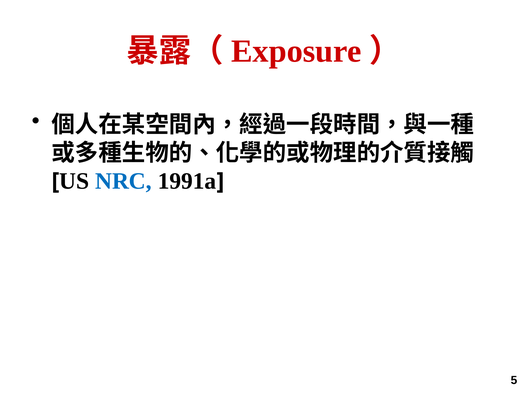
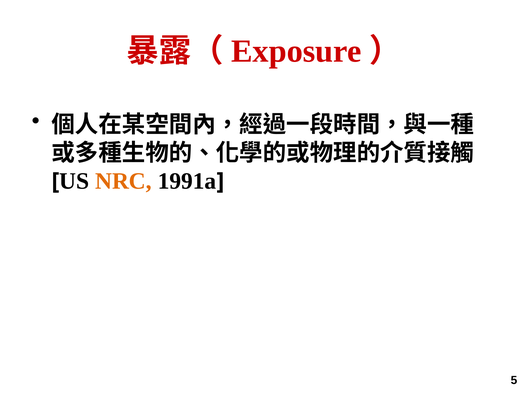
NRC colour: blue -> orange (123, 181)
